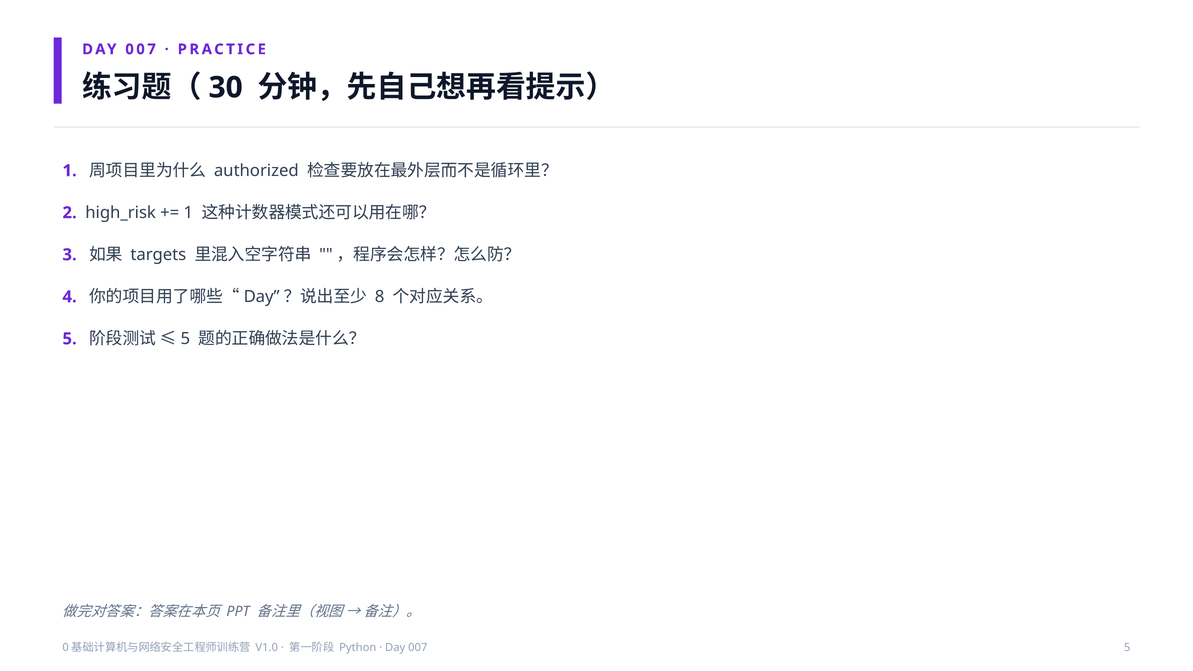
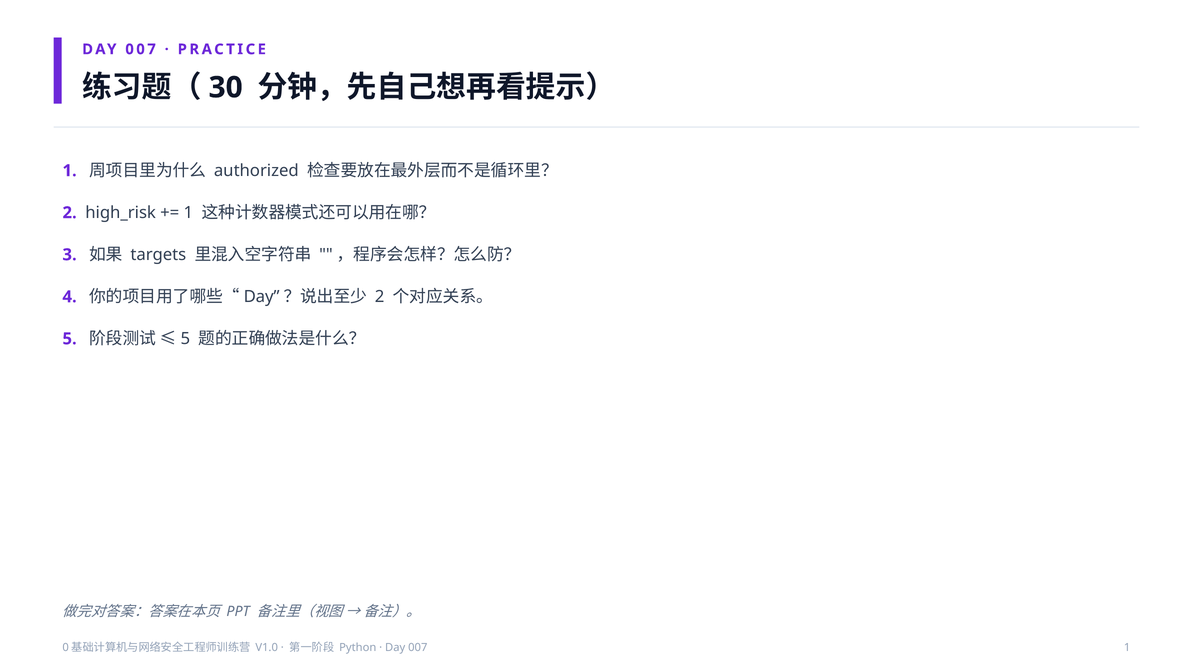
8: 8 -> 2 (380, 297)
007 5: 5 -> 1 (1127, 648)
